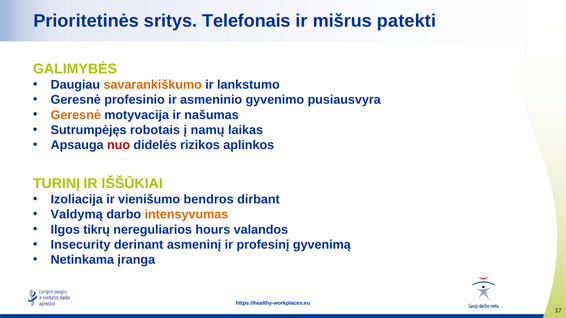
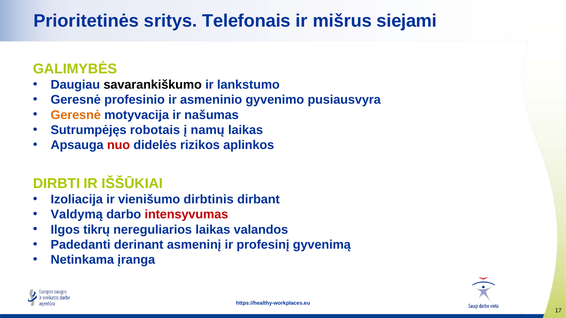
patekti: patekti -> siejami (407, 21)
savarankiškumo colour: orange -> black (153, 85)
TURINĮ: TURINĮ -> DIRBTI (56, 184)
bendros: bendros -> dirbtinis (209, 200)
intensyvumas colour: orange -> red (186, 215)
nereguliarios hours: hours -> laikas (213, 230)
Insecurity: Insecurity -> Padedanti (81, 245)
